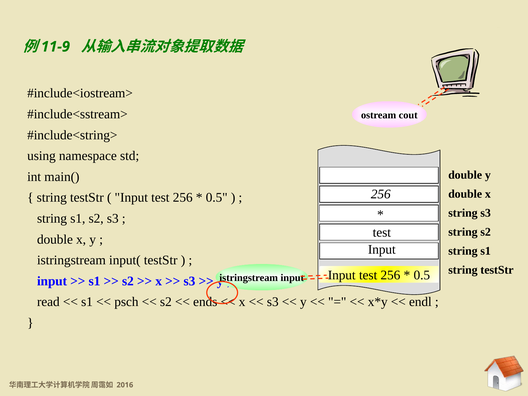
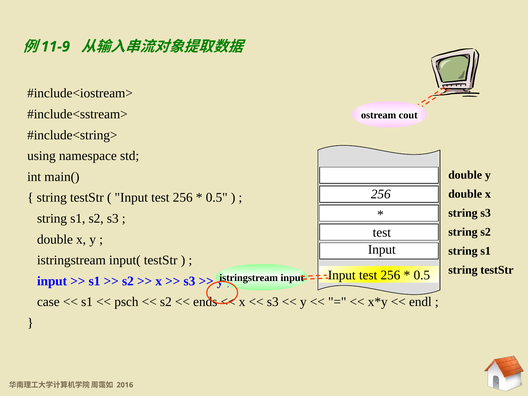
read: read -> case (48, 302)
